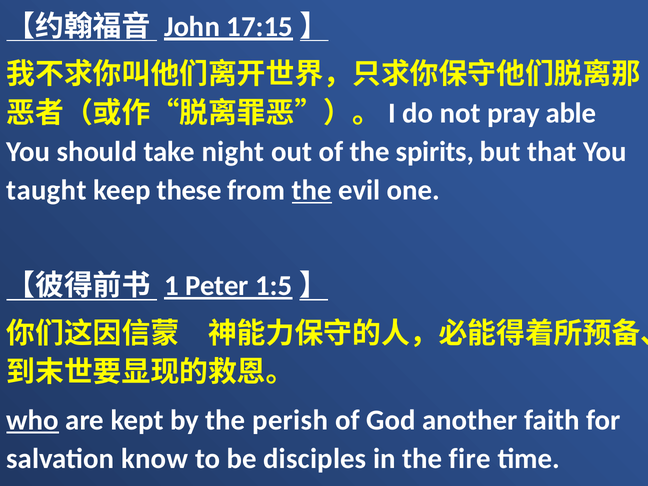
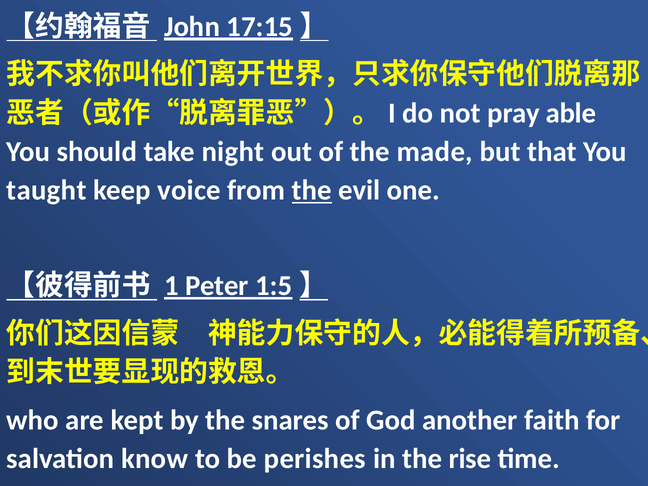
spirits: spirits -> made (435, 152)
these: these -> voice (189, 190)
who underline: present -> none (33, 420)
perish: perish -> snares (290, 420)
disciples: disciples -> perishes (315, 459)
fire: fire -> rise (470, 459)
